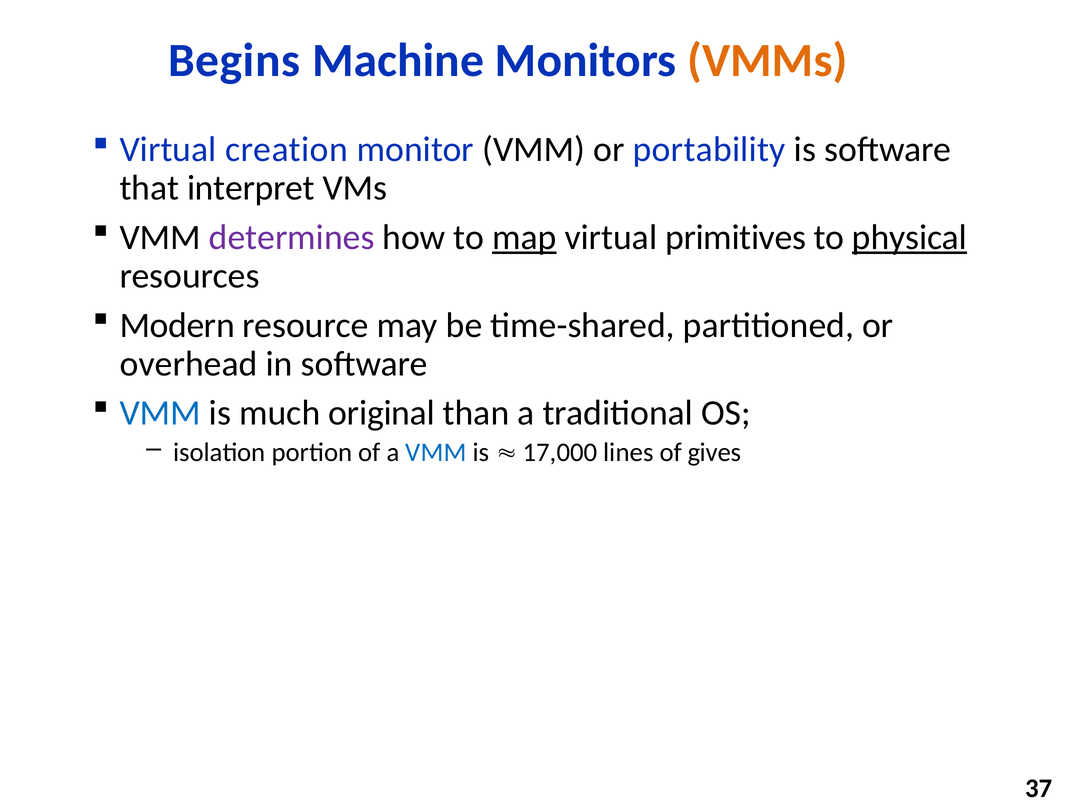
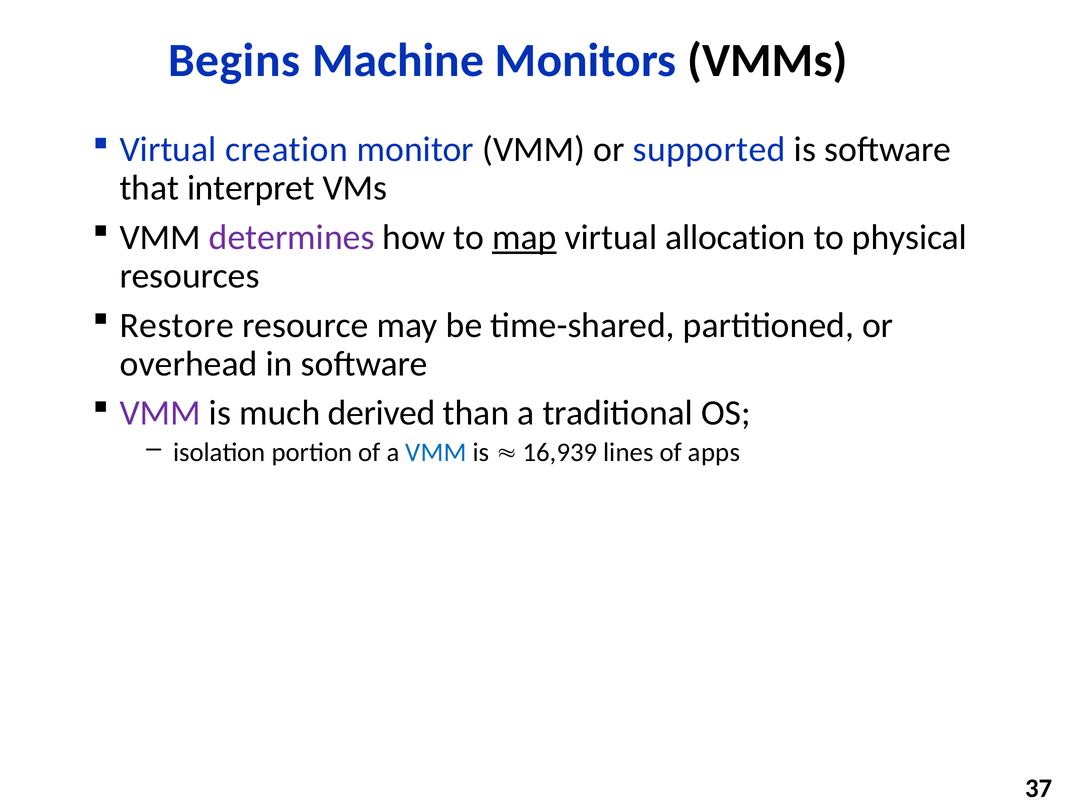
VMMs colour: orange -> black (767, 61)
portability: portability -> supported (709, 150)
primitives: primitives -> allocation (735, 237)
physical underline: present -> none (910, 237)
Modern: Modern -> Restore (177, 325)
VMM colour: blue -> purple (160, 413)
original: original -> derived (382, 413)
17,000: 17,000 -> 16,939 (560, 452)
gives: gives -> apps (714, 452)
